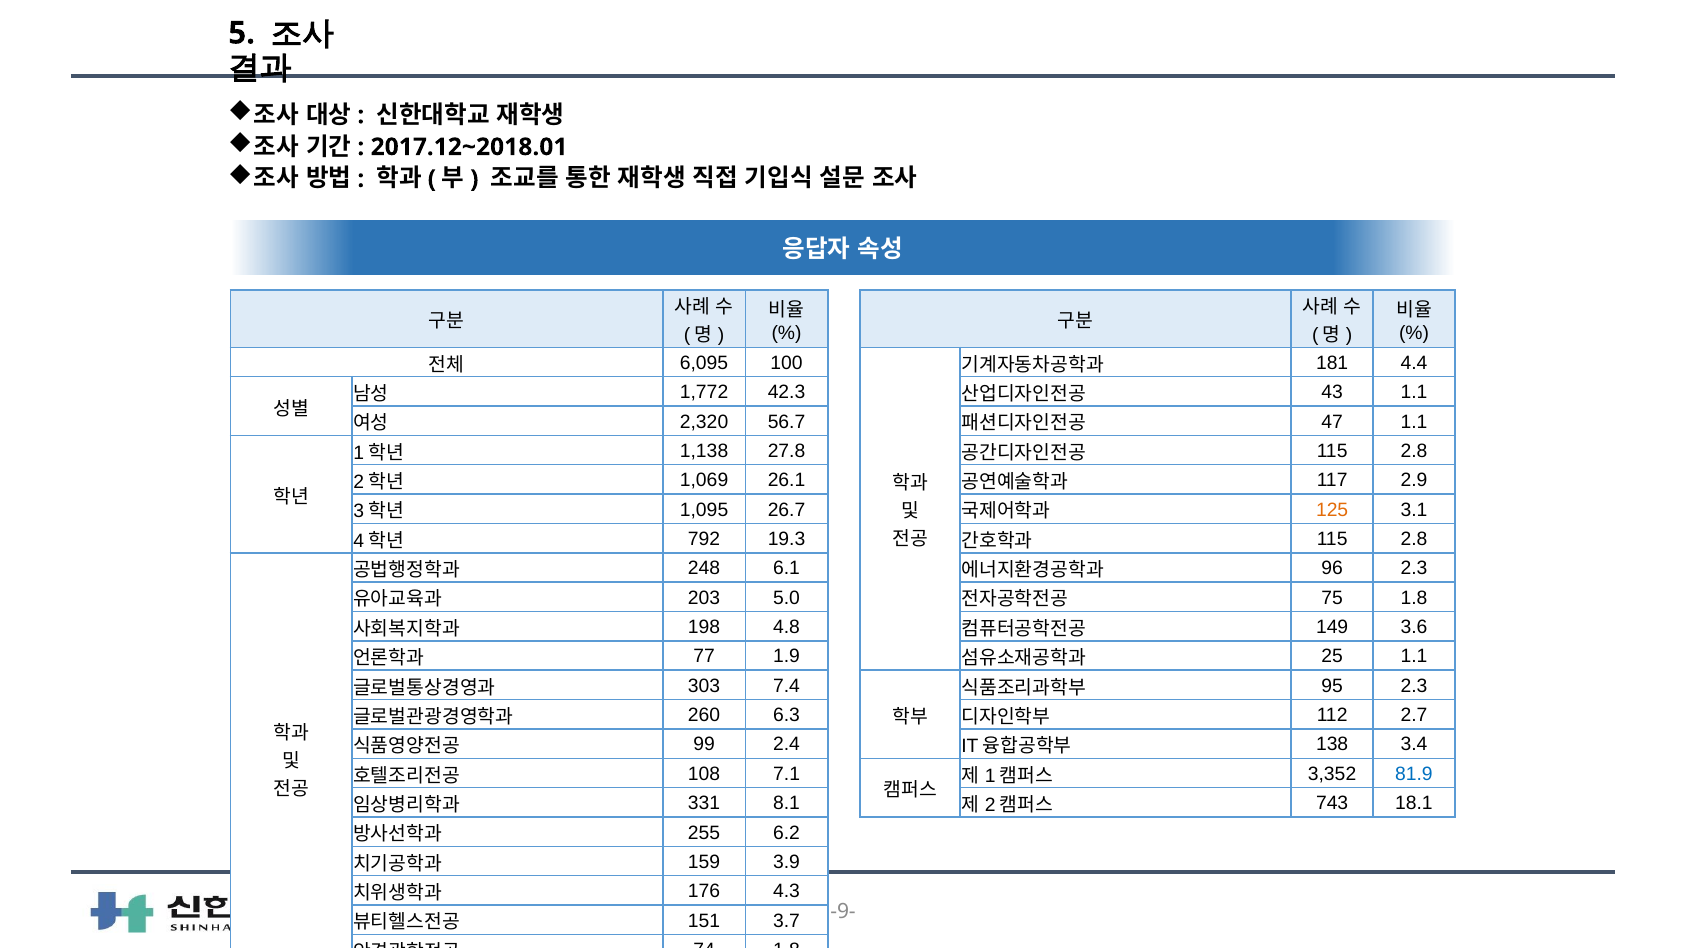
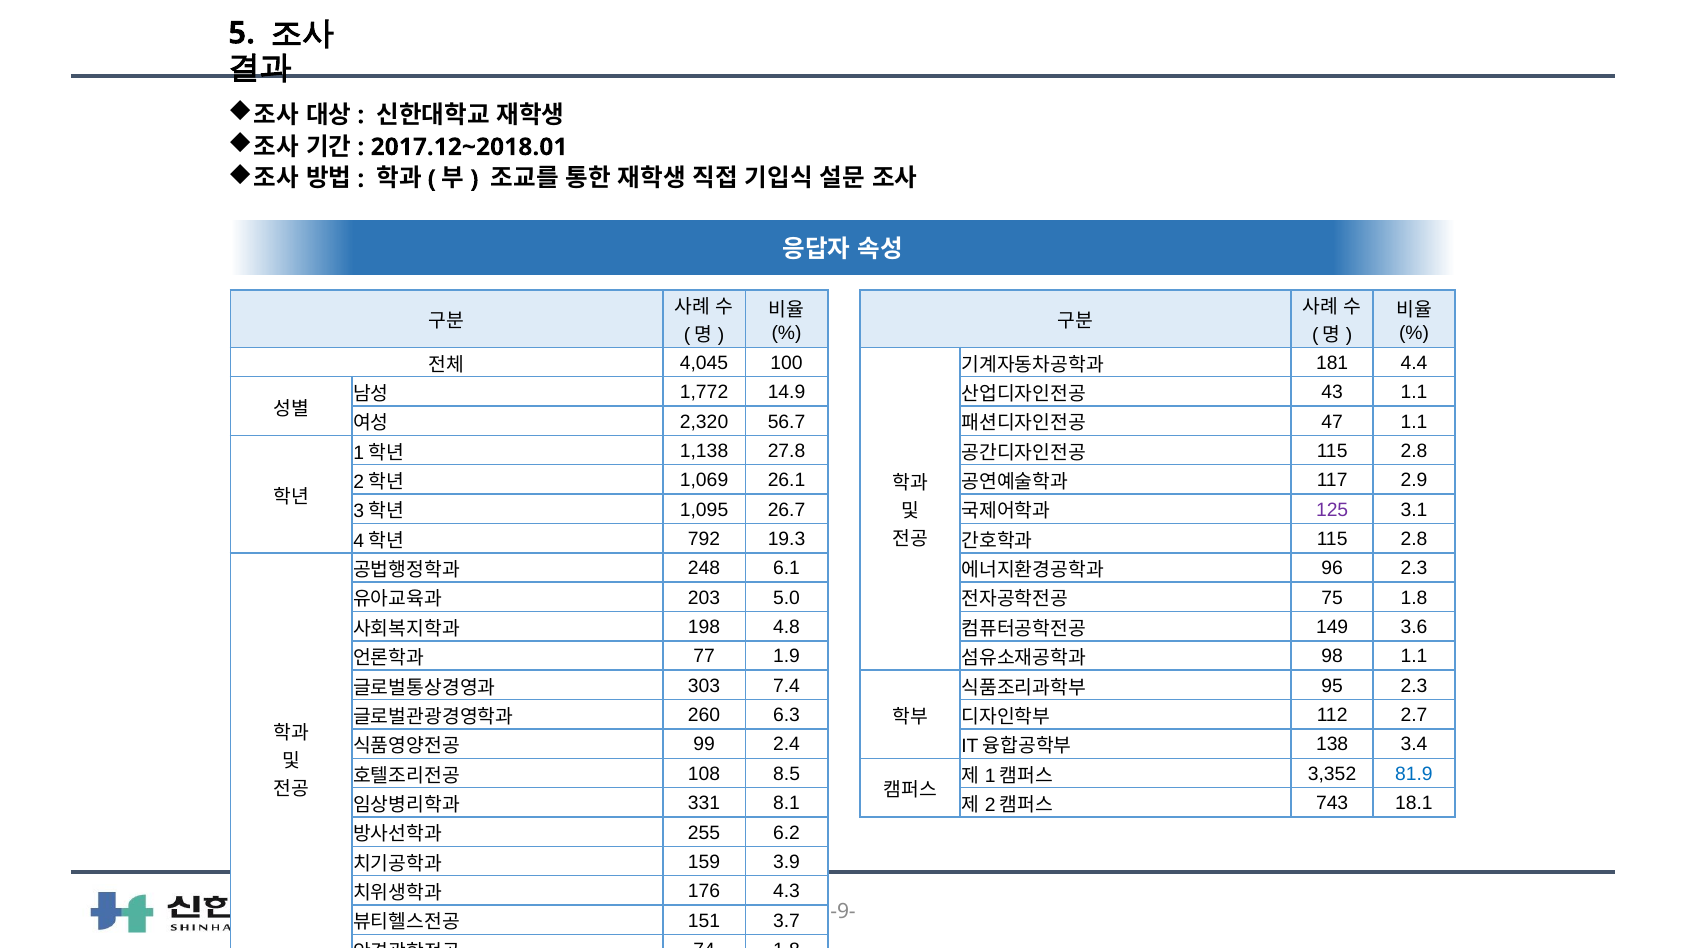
6,095: 6,095 -> 4,045 (704, 363)
42.3: 42.3 -> 14.9 (787, 392)
125 colour: orange -> purple (1332, 510)
25: 25 -> 98 (1332, 657)
7.1: 7.1 -> 8.5 (787, 774)
